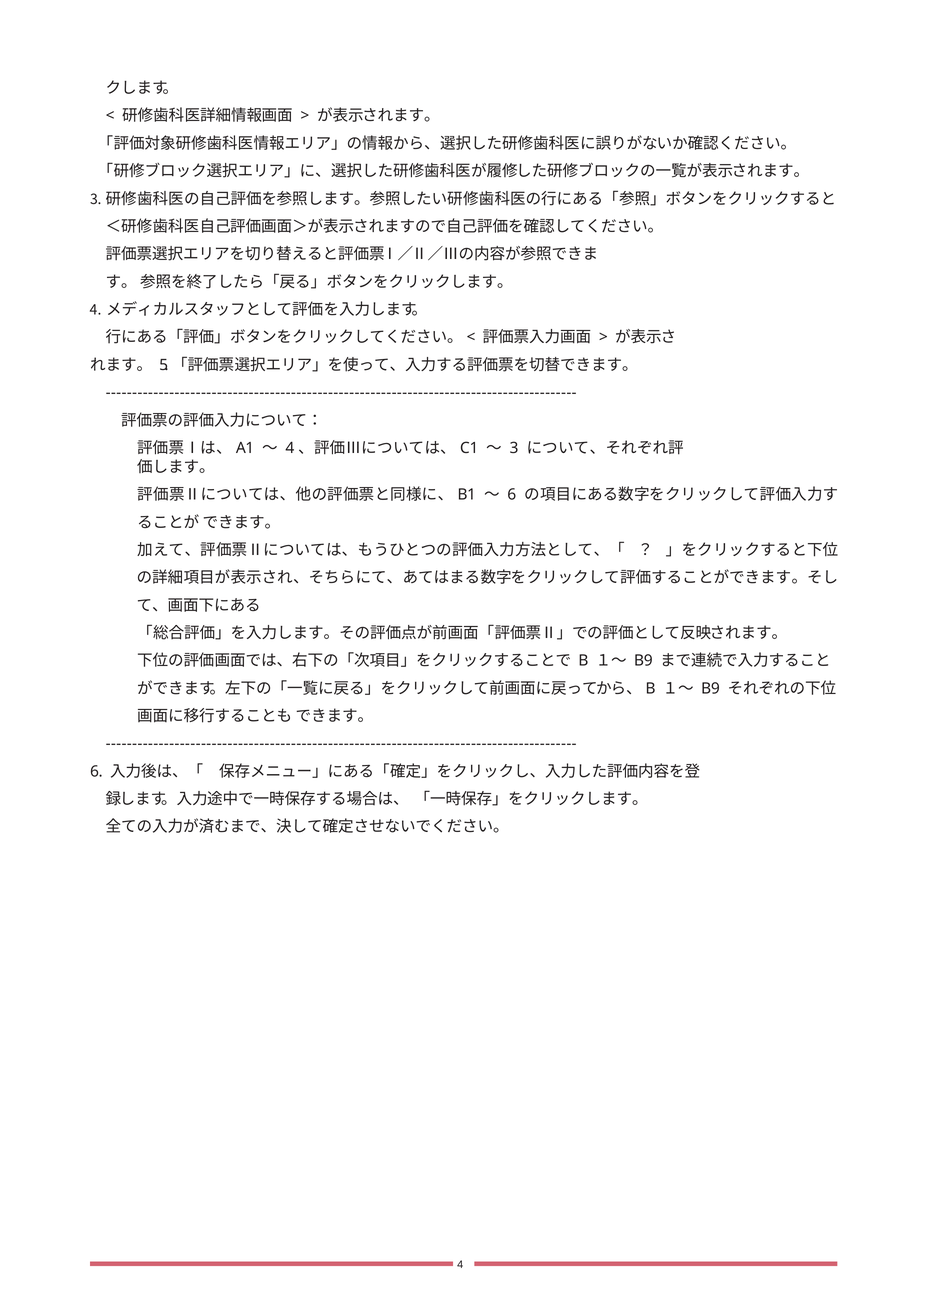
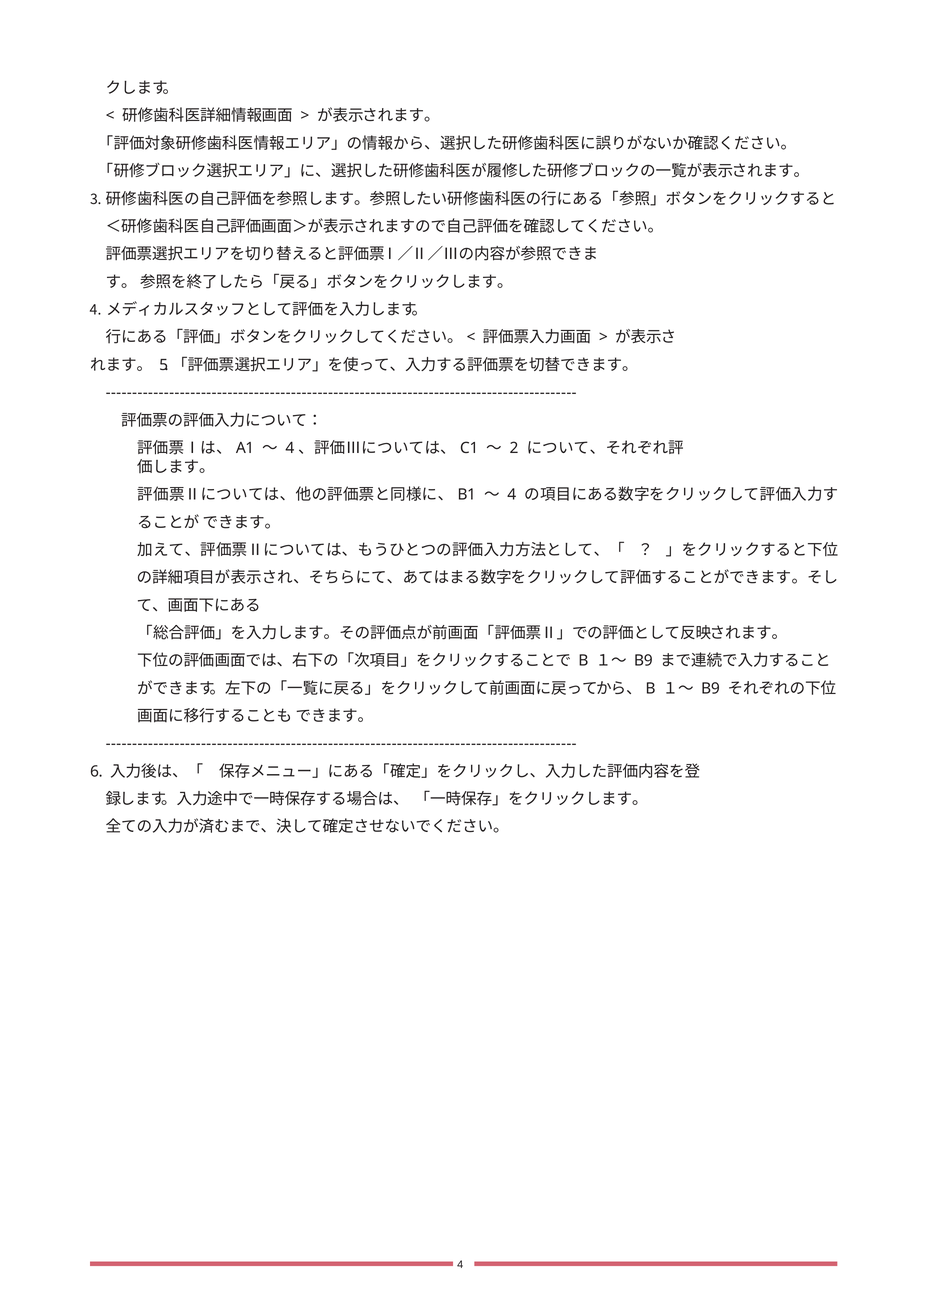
3: 3 -> 2 (514, 449)
6: 6 -> 4 (512, 495)
